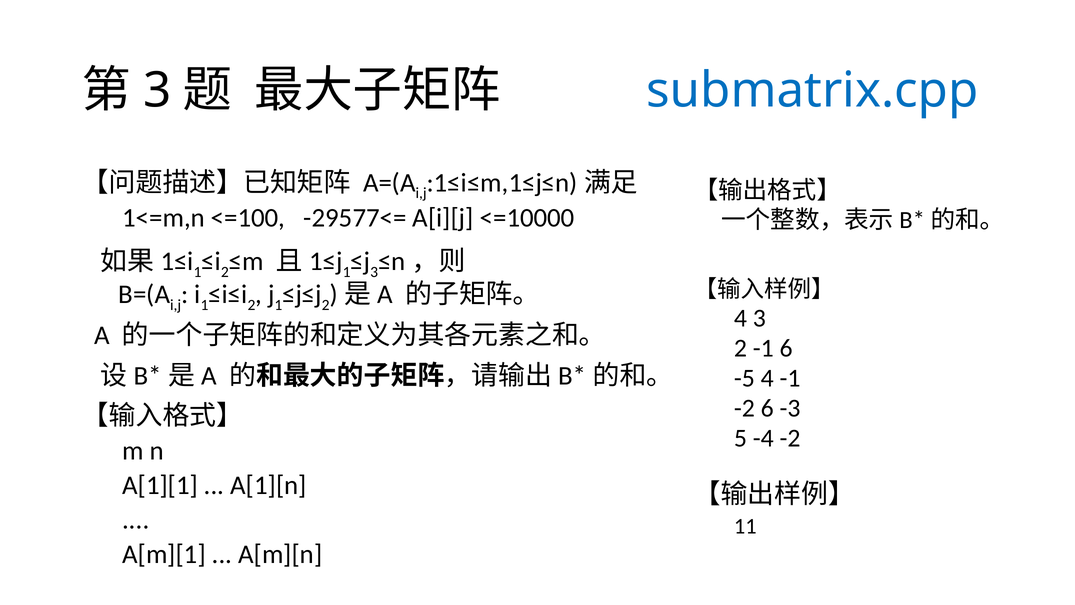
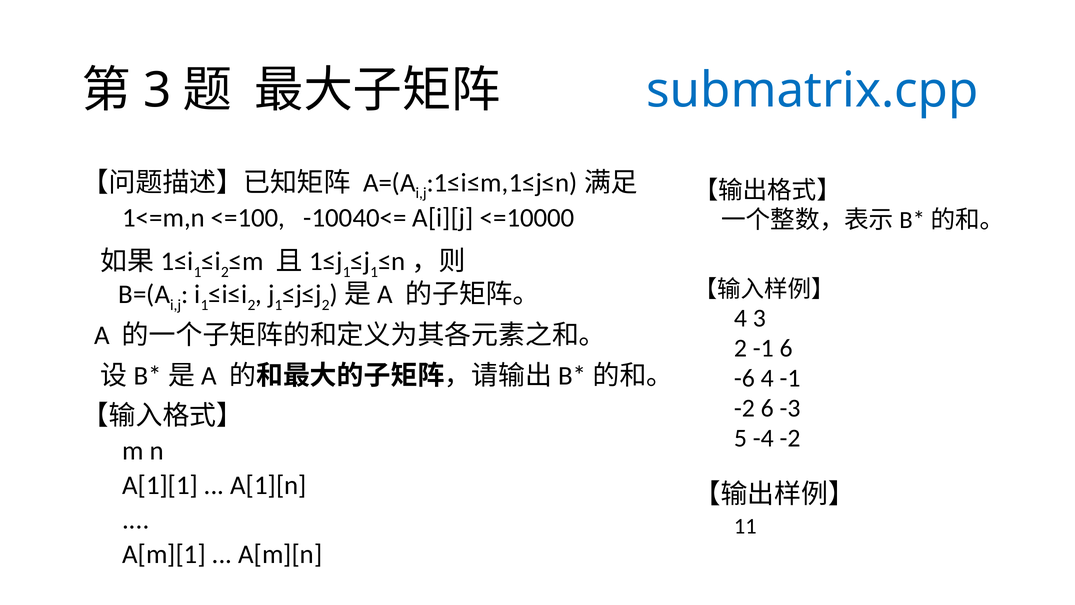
-29577<=: -29577<= -> -10040<= (355, 218)
3: 3 -> 1 (374, 272)
-5: -5 -> -6 (744, 378)
